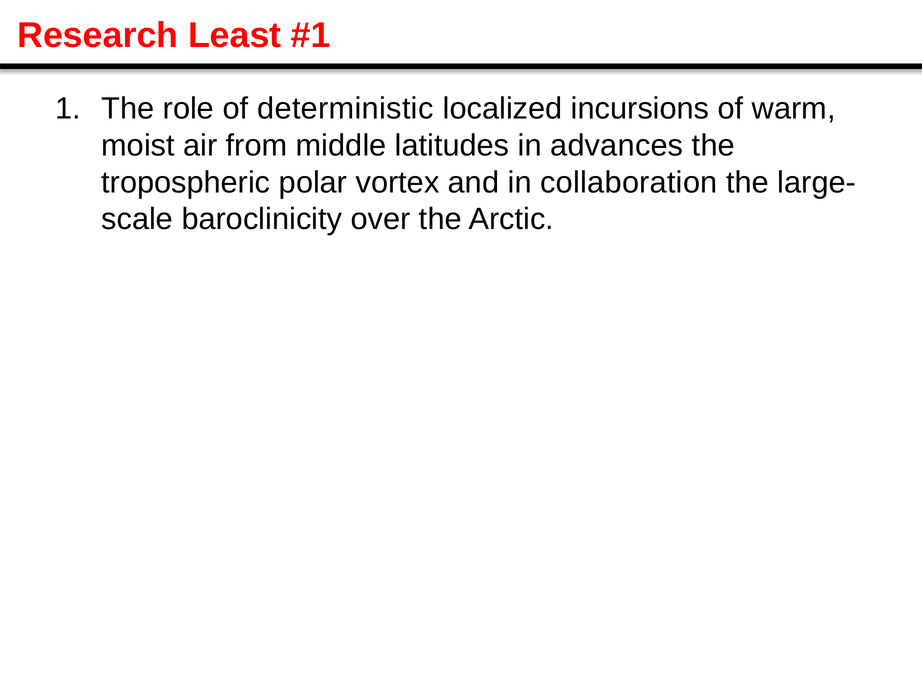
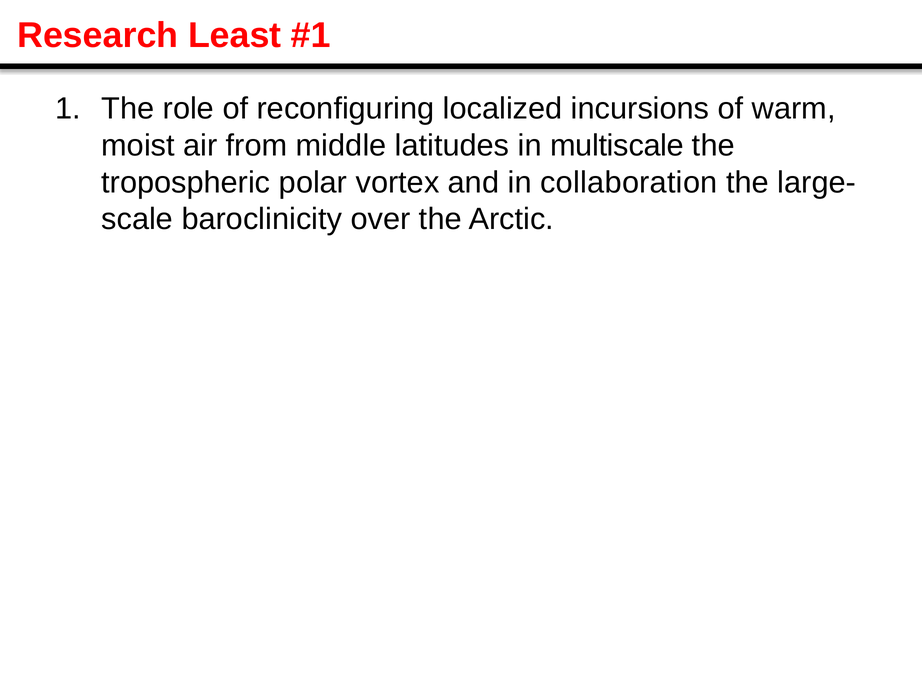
deterministic: deterministic -> reconfiguring (346, 109)
advances: advances -> multiscale (617, 146)
